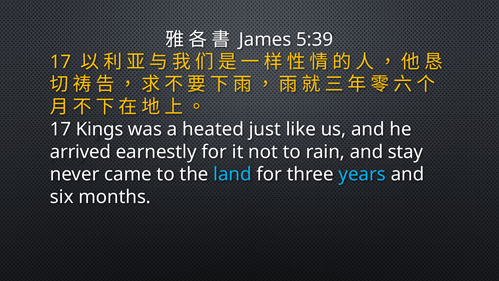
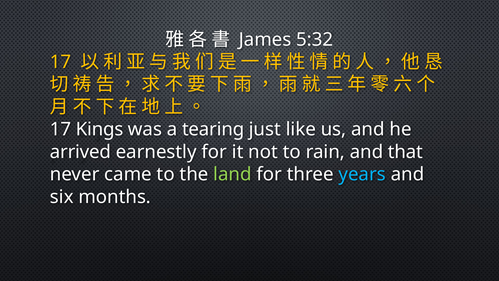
5:39: 5:39 -> 5:32 (315, 39)
heated: heated -> tearing (213, 129)
stay: stay -> that (405, 152)
land colour: light blue -> light green (232, 174)
